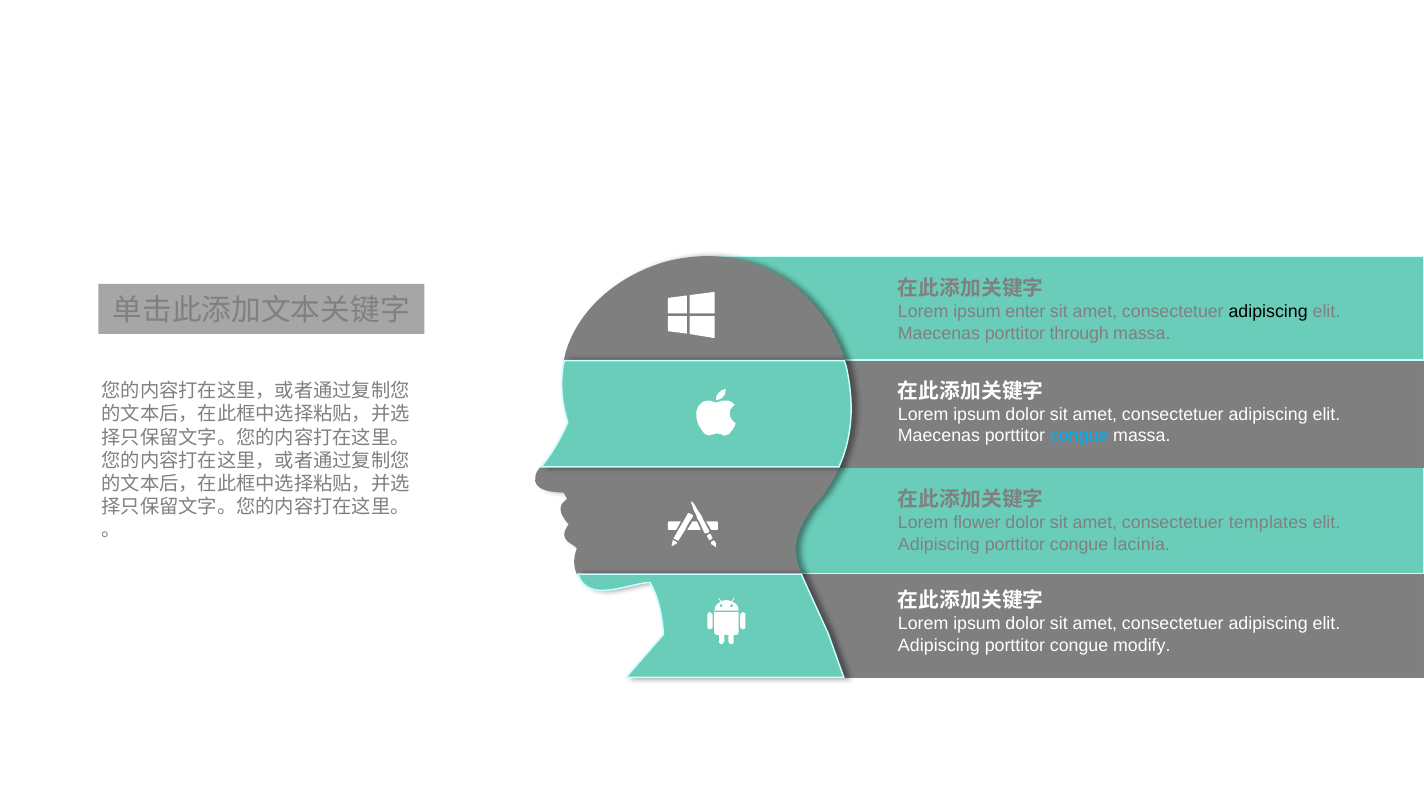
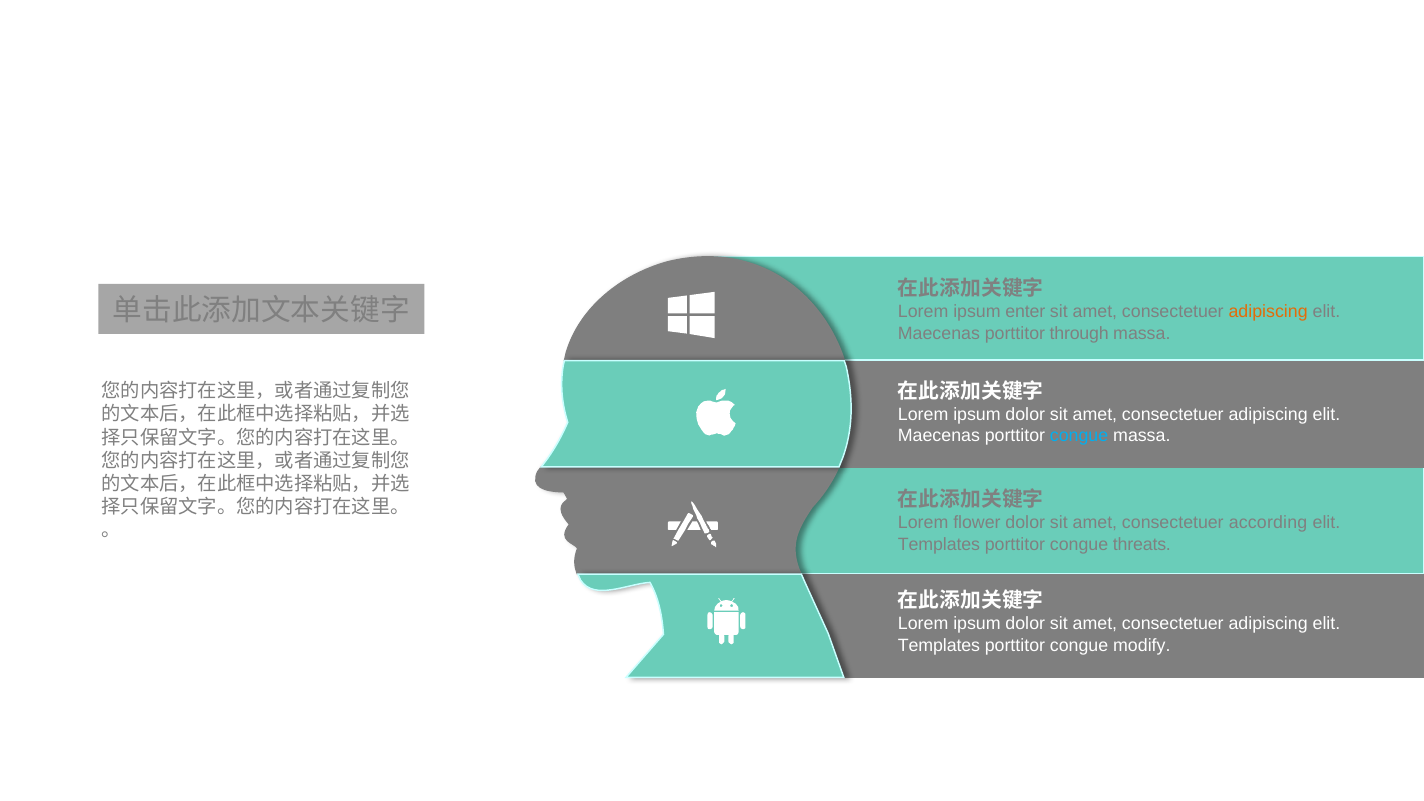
adipiscing colour: black -> orange (1268, 312)
templates: templates -> according (1268, 523)
Adipiscing: Adipiscing -> Templates (939, 544)
lacinia: lacinia -> threats (1142, 544)
Adipiscing: Adipiscing -> Templates (939, 645)
